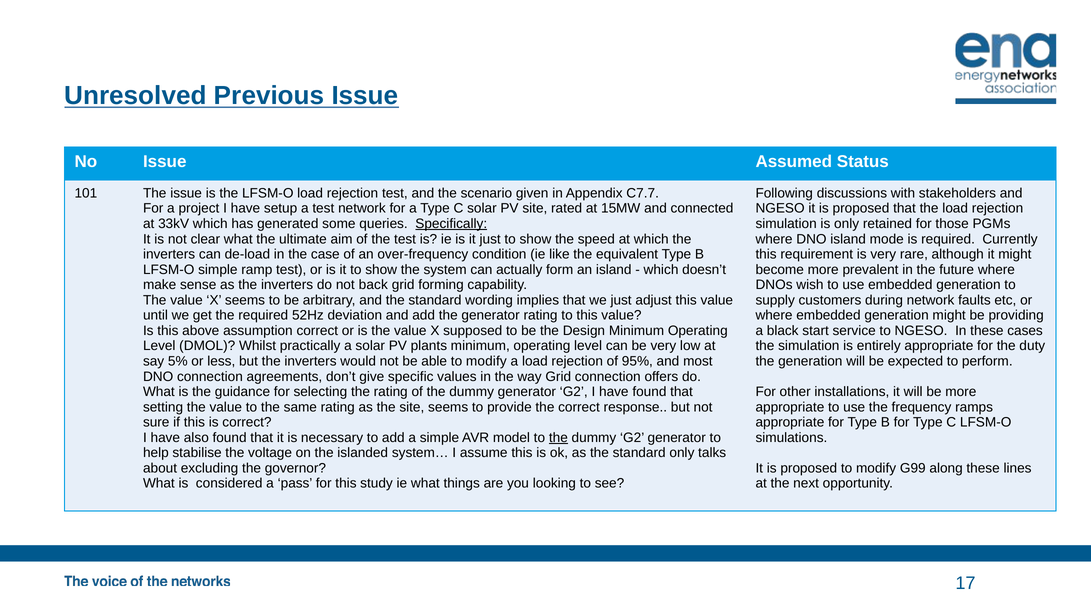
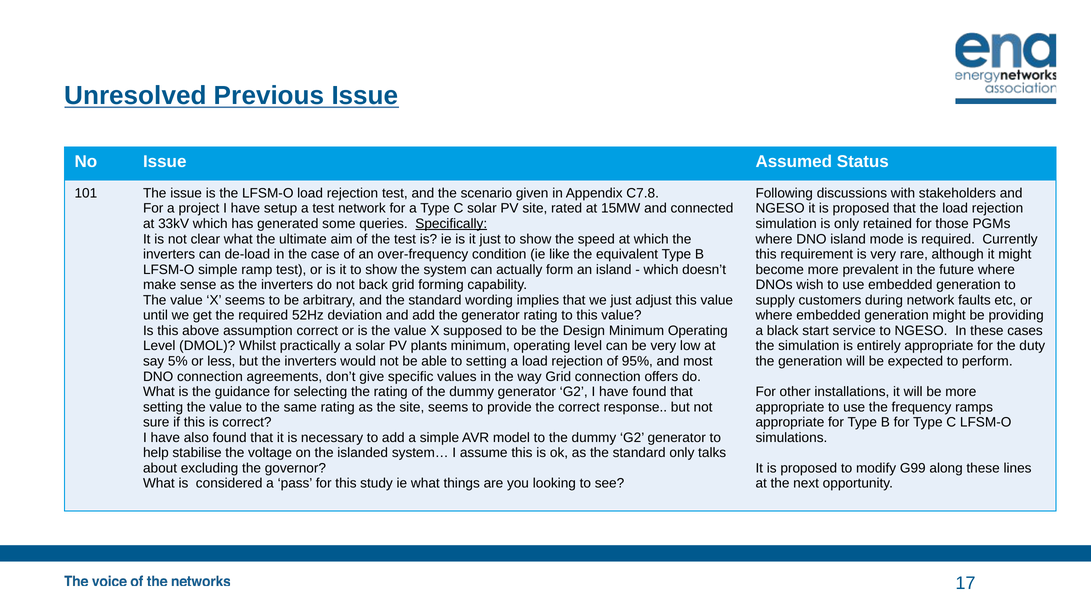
C7.7: C7.7 -> C7.8 (643, 193)
able to modify: modify -> setting (486, 361)
the underline: present -> none (558, 437)
